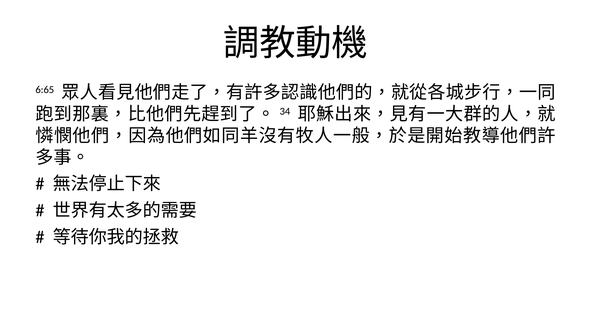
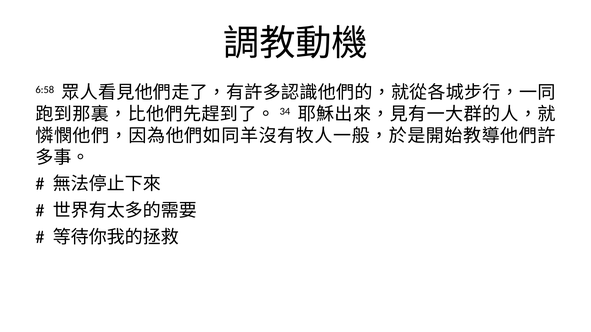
6:65: 6:65 -> 6:58 (45, 90)
